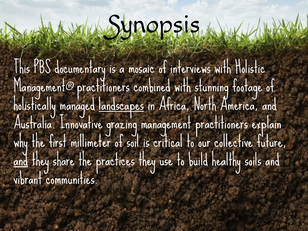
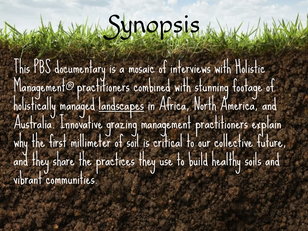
and underline: present -> none (21, 160)
